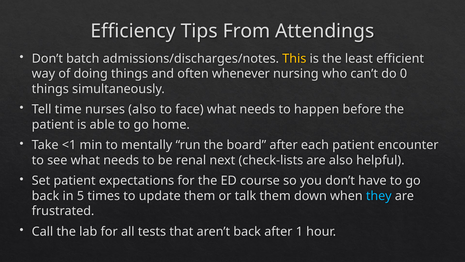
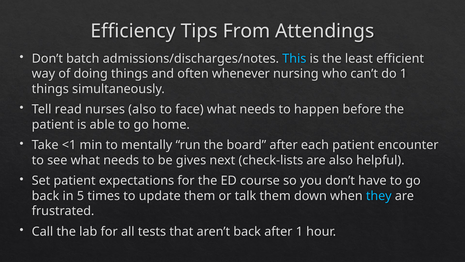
This colour: yellow -> light blue (294, 59)
do 0: 0 -> 1 (404, 74)
time: time -> read (68, 109)
renal: renal -> gives (191, 160)
